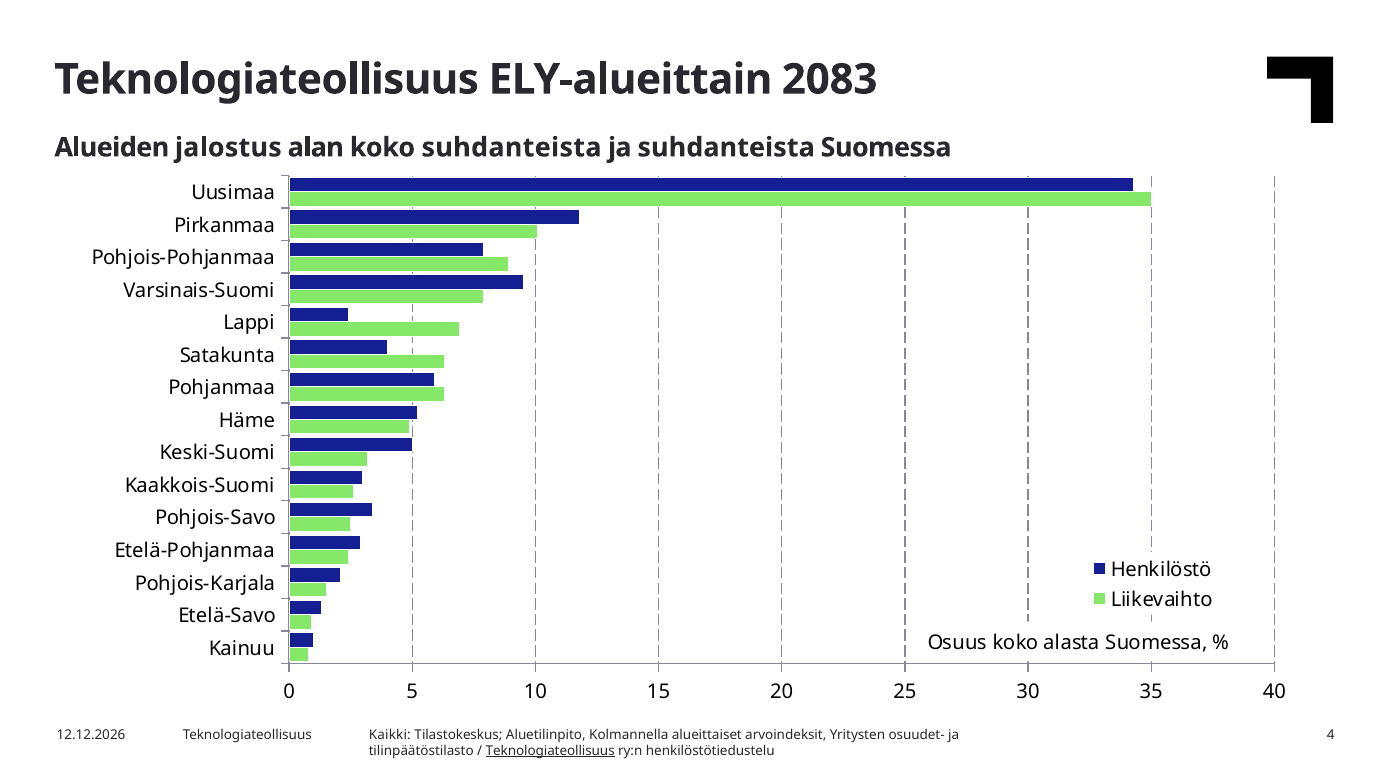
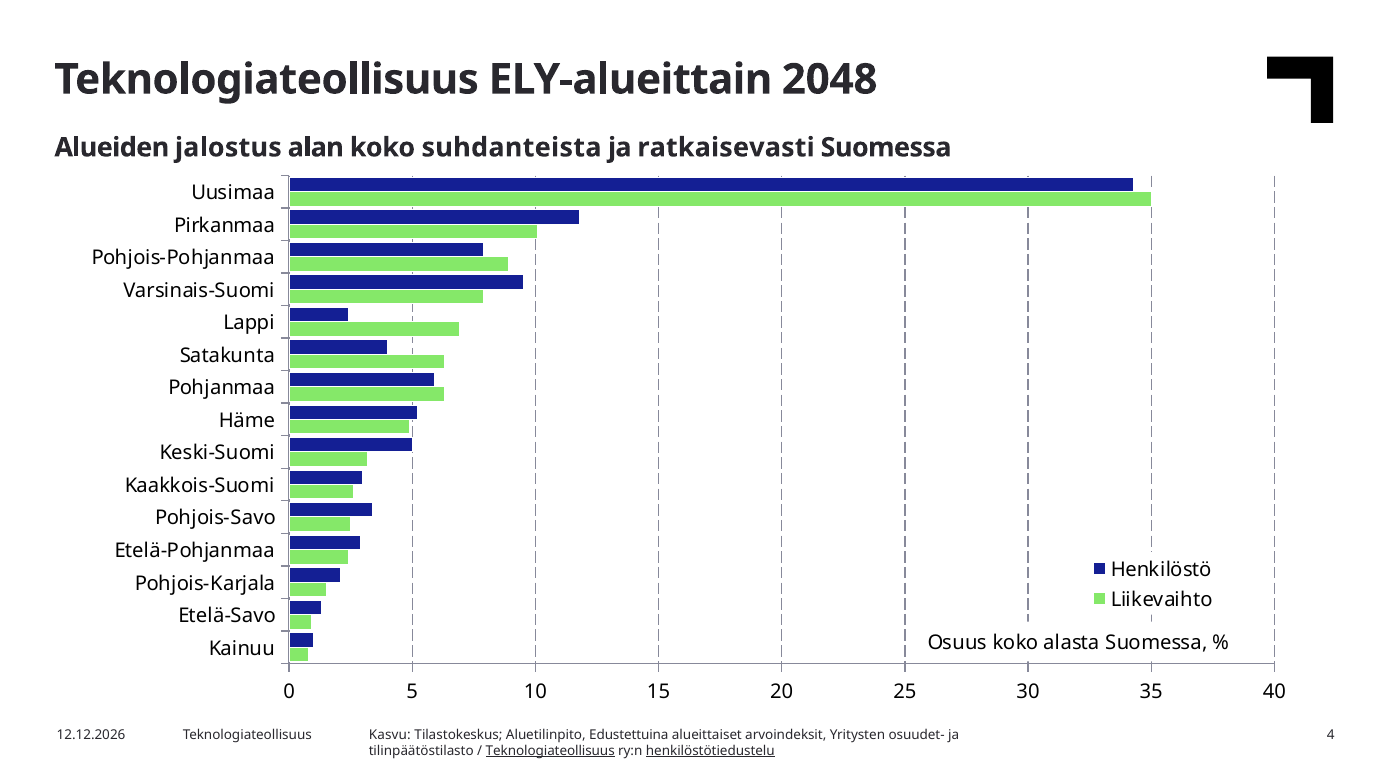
2083: 2083 -> 2048 (830, 80)
ja suhdanteista: suhdanteista -> ratkaisevasti (726, 148)
Kaikki: Kaikki -> Kasvu (390, 735)
Kolmannella: Kolmannella -> Edustettuina (629, 735)
henkilöstötiedustelu underline: none -> present (710, 751)
